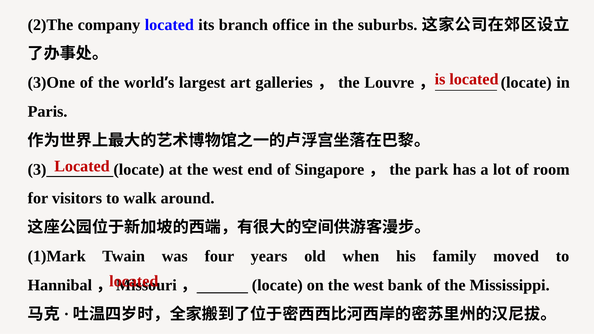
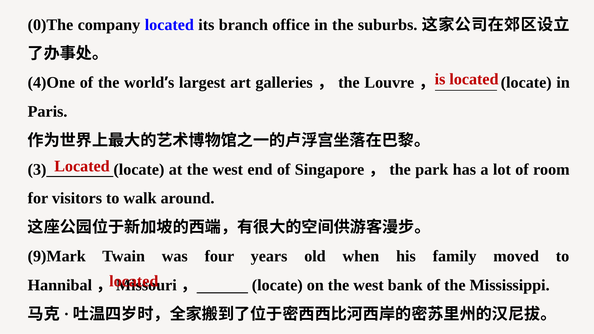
2)The: 2)The -> 0)The (50, 25)
3)One: 3)One -> 4)One (51, 83)
1)Mark: 1)Mark -> 9)Mark (57, 256)
